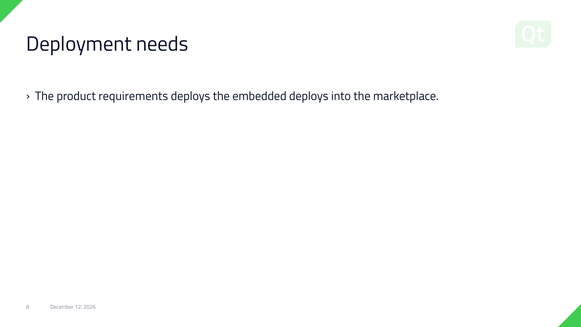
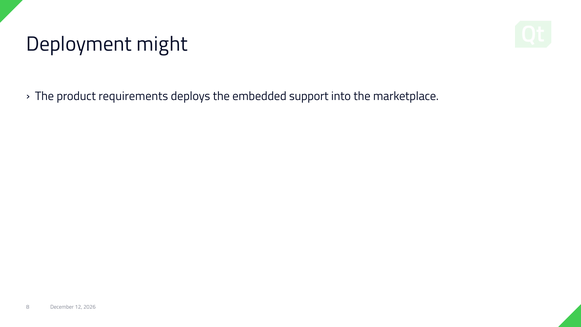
needs: needs -> might (162, 44)
embedded deploys: deploys -> support (309, 96)
